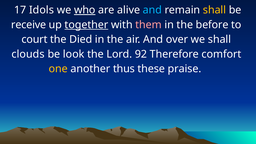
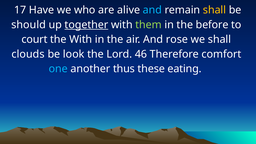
Idols: Idols -> Have (42, 10)
who underline: present -> none (85, 10)
receive: receive -> should (29, 25)
them colour: pink -> light green (149, 25)
the Died: Died -> With (81, 39)
over: over -> rose (177, 39)
92: 92 -> 46 (141, 54)
one colour: yellow -> light blue (58, 69)
praise: praise -> eating (185, 69)
